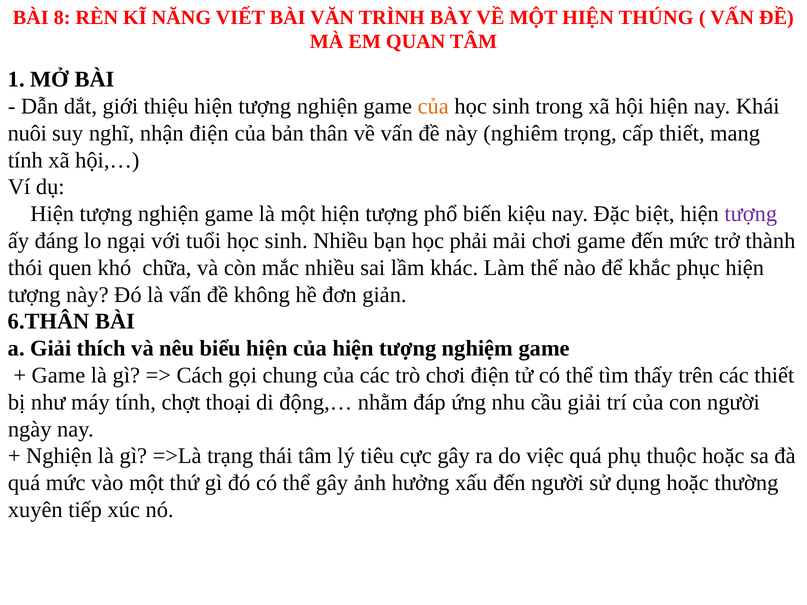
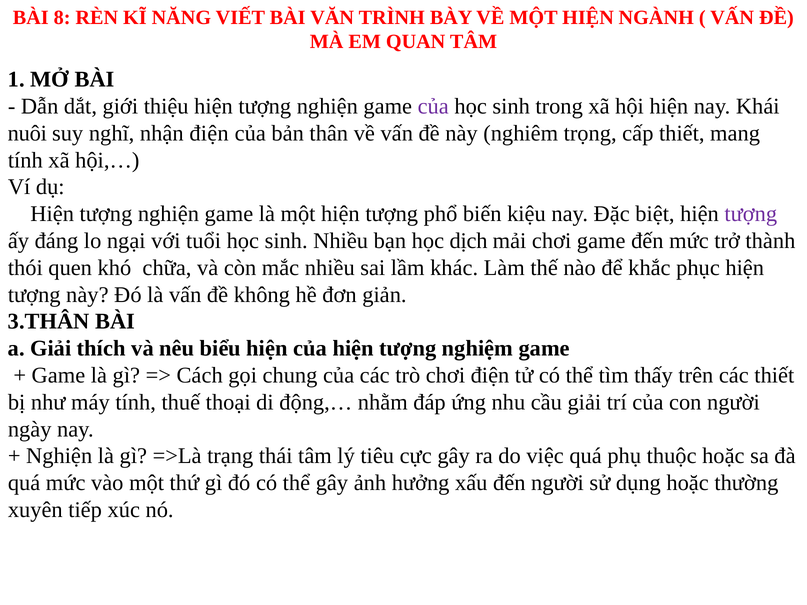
THÚNG: THÚNG -> NGÀNH (656, 17)
của colour: orange -> purple (433, 106)
phải: phải -> dịch (469, 241)
6.THÂN: 6.THÂN -> 3.THÂN (49, 322)
chợt: chợt -> thuế (181, 402)
